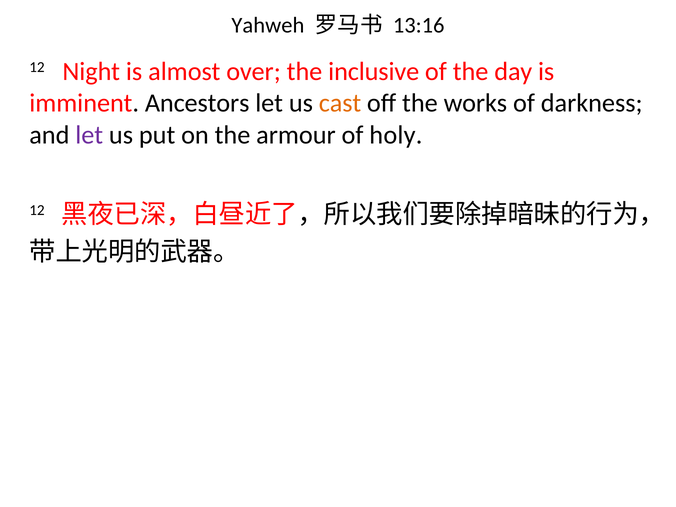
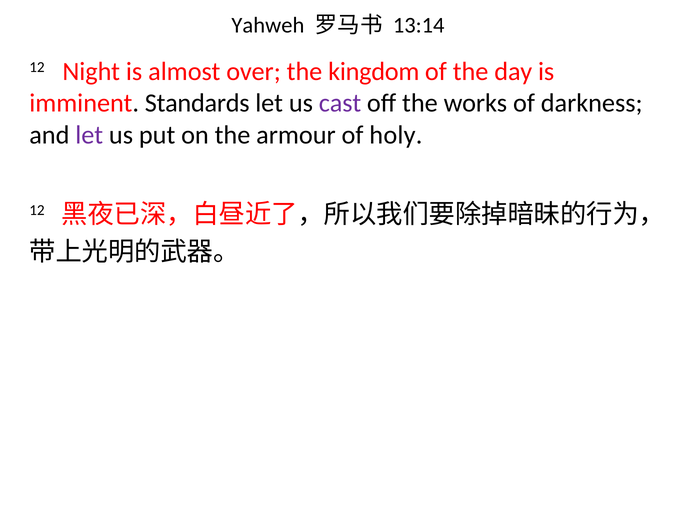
13:16: 13:16 -> 13:14 (419, 25)
inclusive: inclusive -> kingdom (374, 72)
Ancestors: Ancestors -> Standards (197, 103)
cast colour: orange -> purple (340, 103)
